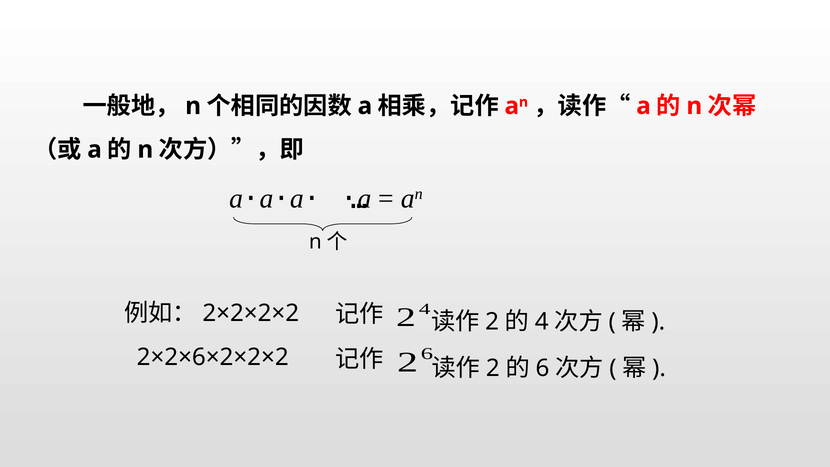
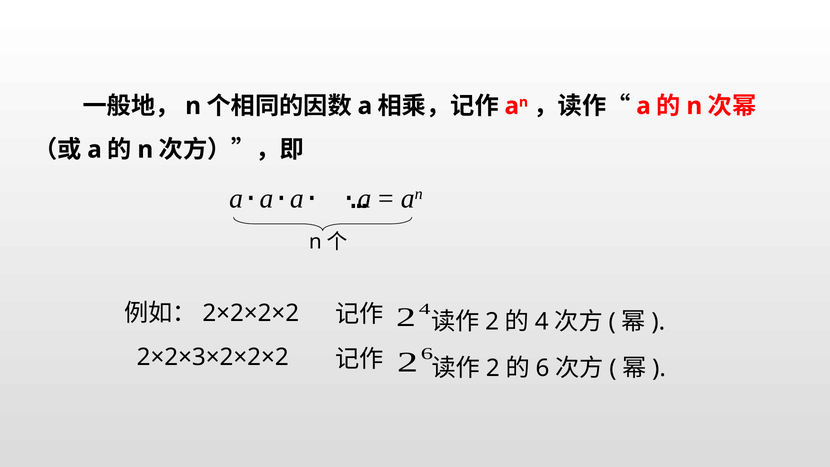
2×2×6×2×2×2: 2×2×6×2×2×2 -> 2×2×3×2×2×2 (213, 357)
